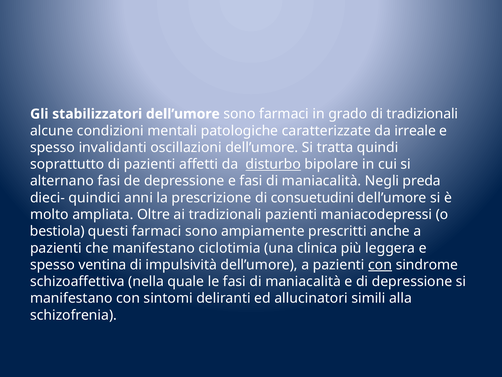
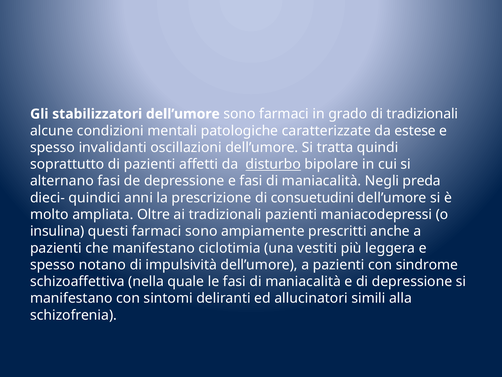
irreale: irreale -> estese (415, 131)
bestiola: bestiola -> insulina (57, 231)
clinica: clinica -> vestiti (317, 248)
ventina: ventina -> notano (102, 264)
con underline: present -> none (380, 264)
